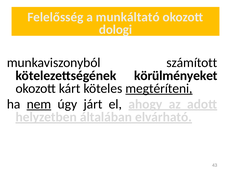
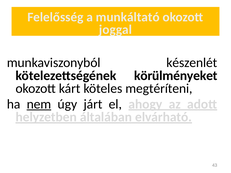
dologi: dologi -> joggal (115, 30)
számított: számított -> készenlét (192, 63)
megtéríteni underline: present -> none (159, 89)
